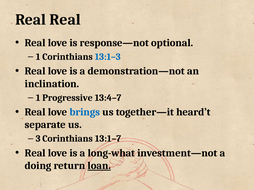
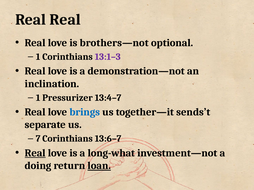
response—not: response—not -> brothers—not (114, 43)
13:1–3 colour: blue -> purple (108, 57)
Progressive: Progressive -> Pressurizer (67, 98)
heard’t: heard’t -> sends’t (193, 112)
3: 3 -> 7 (38, 139)
13:1–7: 13:1–7 -> 13:6–7 (108, 139)
Real underline: none -> present (35, 153)
